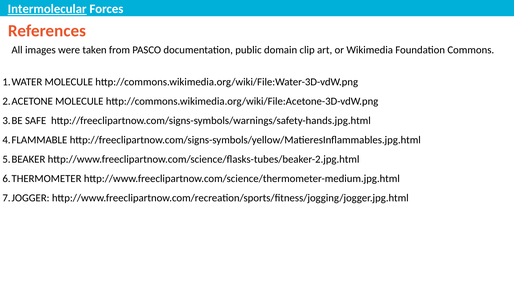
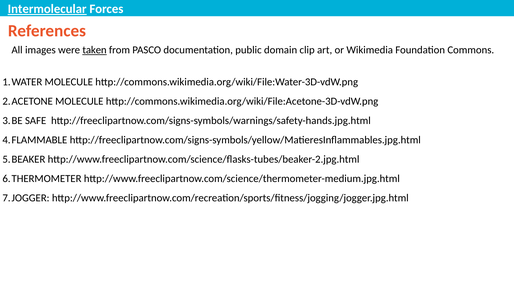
taken underline: none -> present (95, 50)
